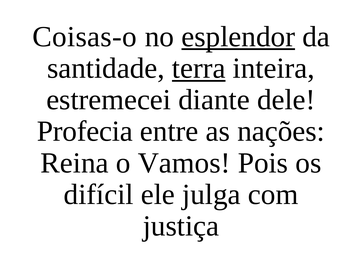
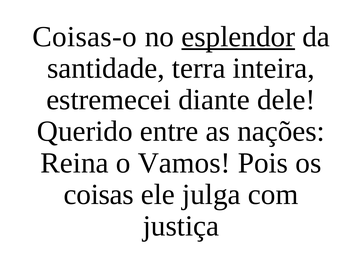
terra underline: present -> none (199, 68)
Profecia: Profecia -> Querido (85, 131)
difícil: difícil -> coisas (99, 195)
